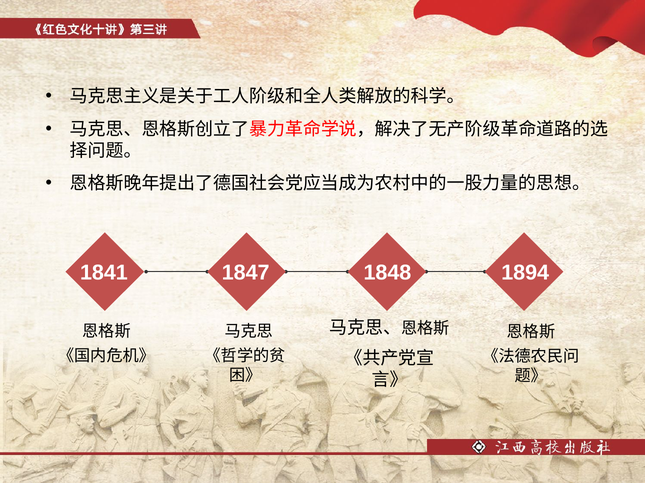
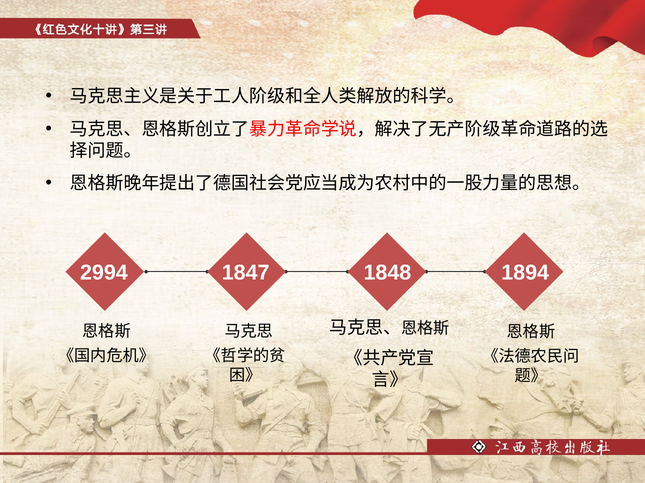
1841: 1841 -> 2994 (104, 273)
